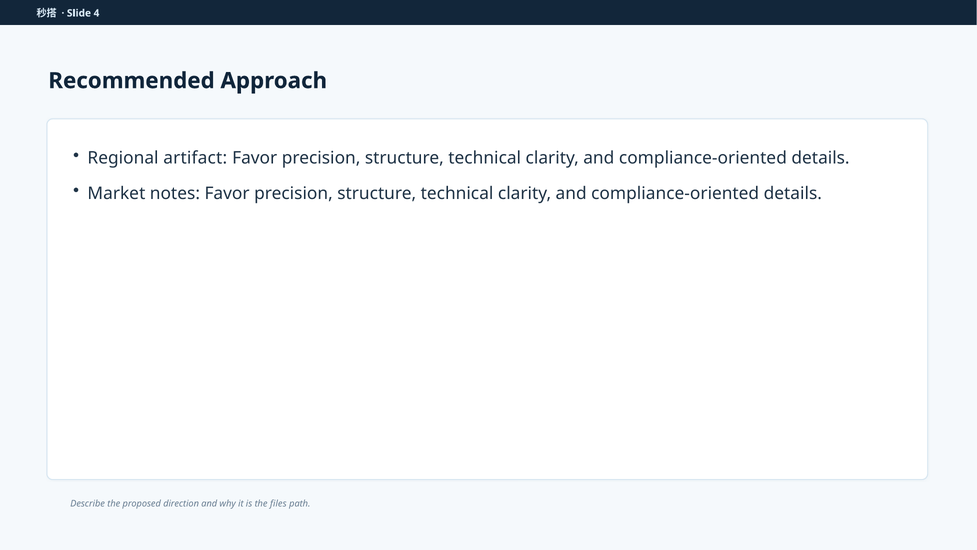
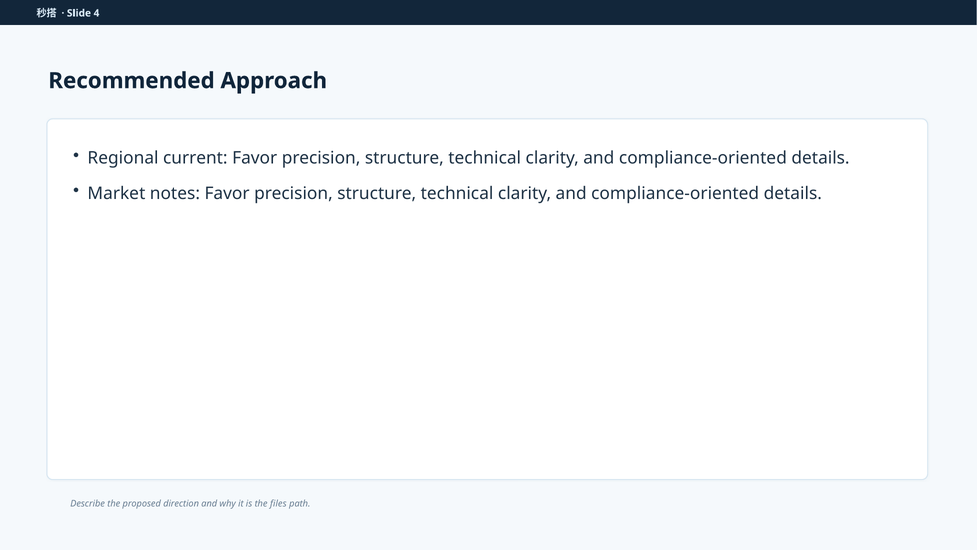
artifact: artifact -> current (195, 158)
